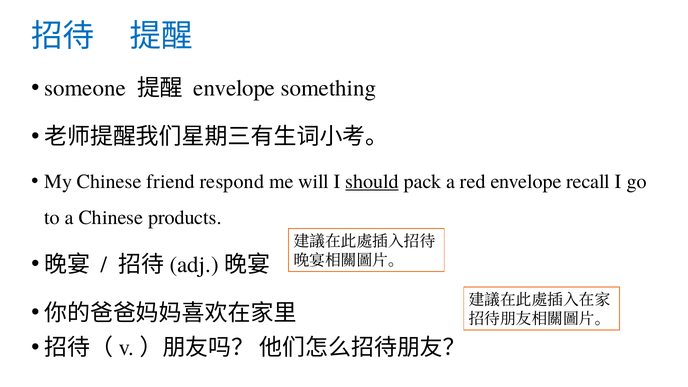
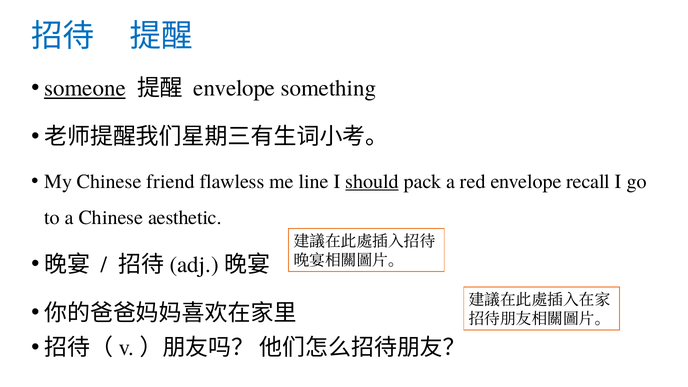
someone underline: none -> present (85, 88)
respond: respond -> flawless (232, 181)
will: will -> line (314, 181)
products: products -> aesthetic (185, 218)
